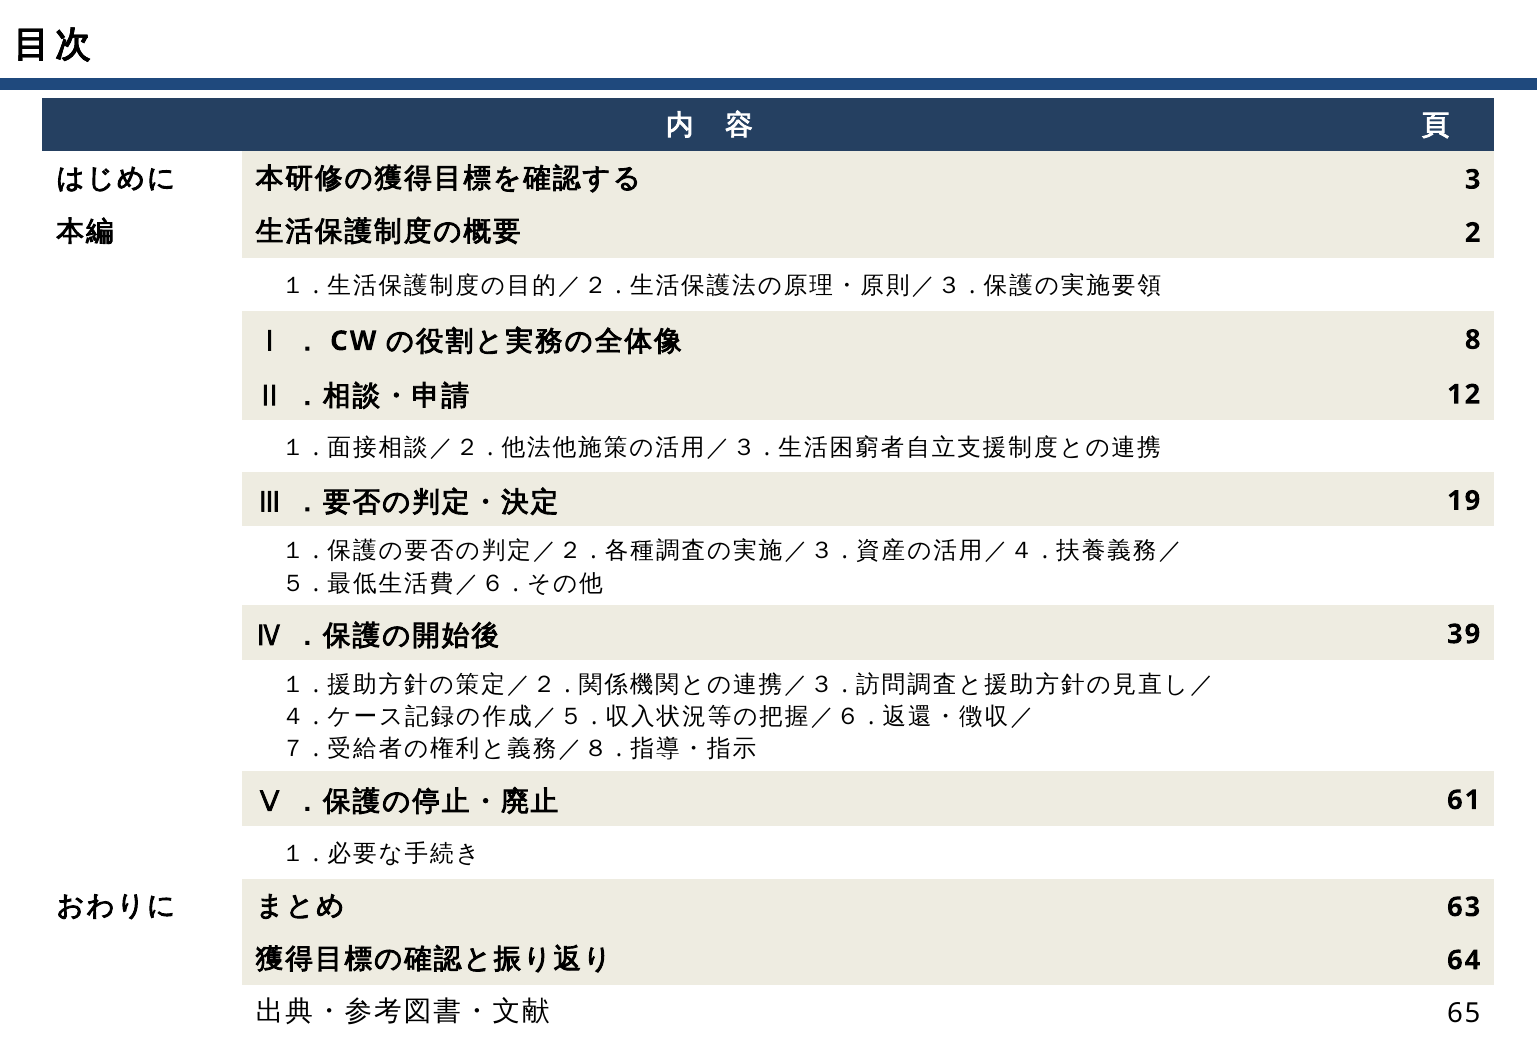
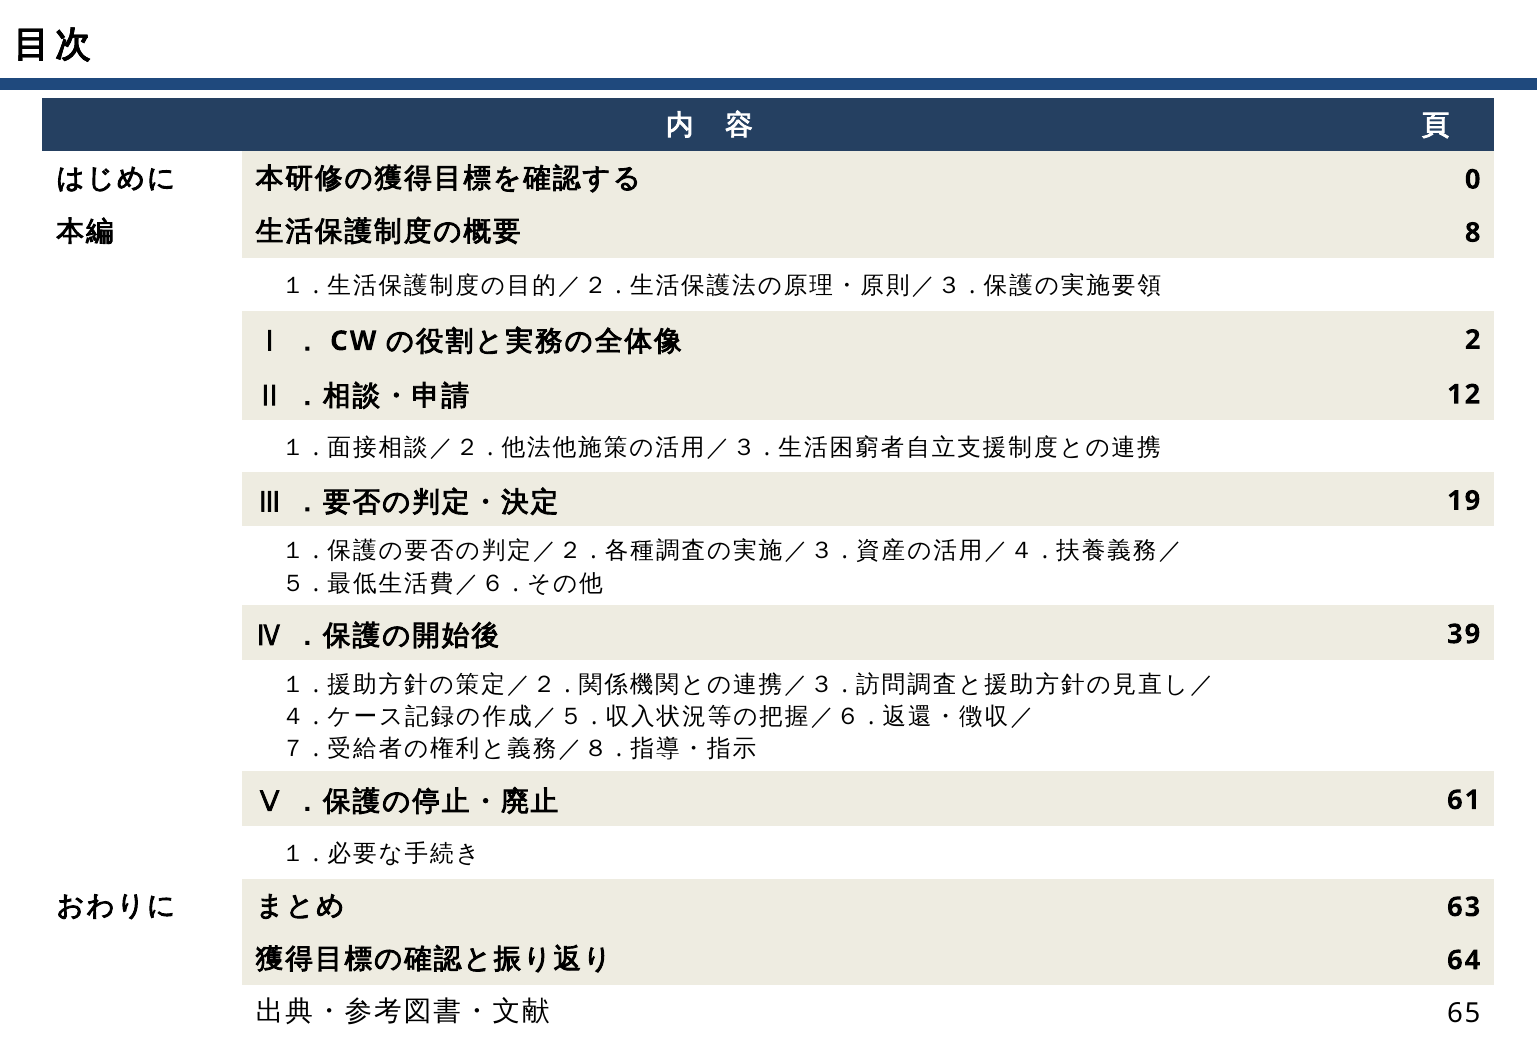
3: 3 -> 0 (1473, 180)
2: 2 -> 8 (1473, 233)
8: 8 -> 2 (1473, 340)
